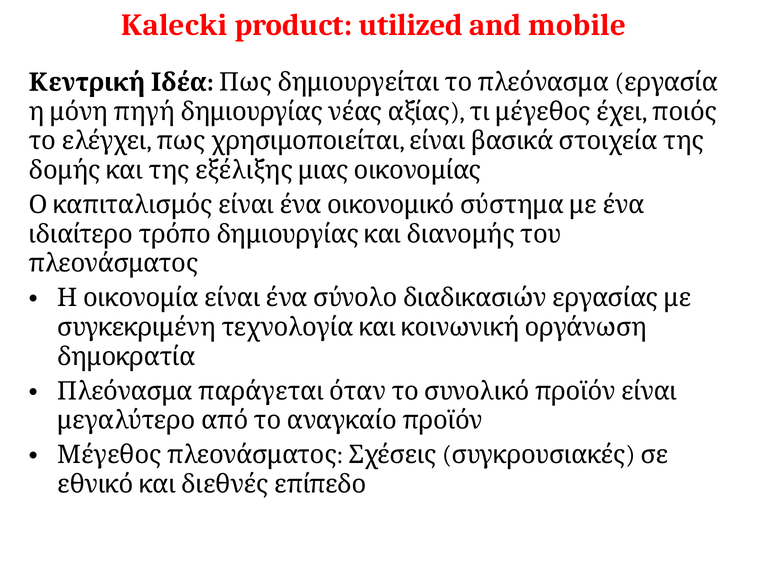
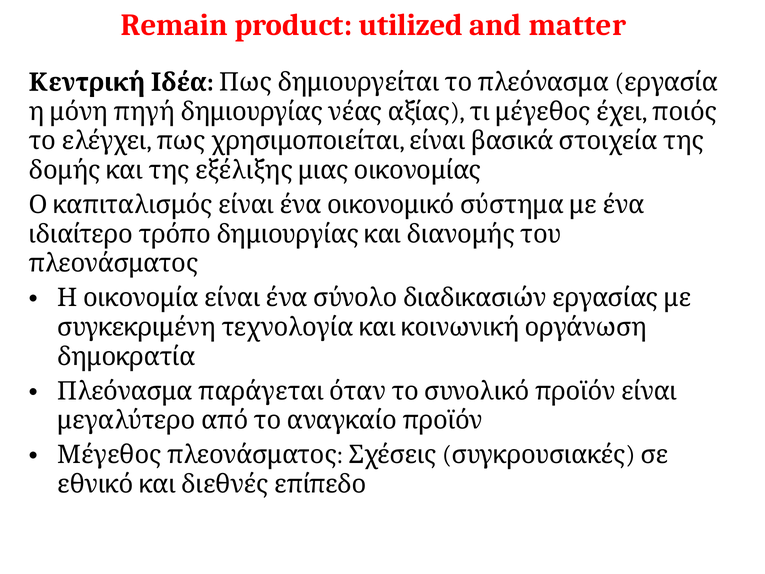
Kalecki: Kalecki -> Remain (174, 25)
mobile: mobile -> matter (577, 25)
